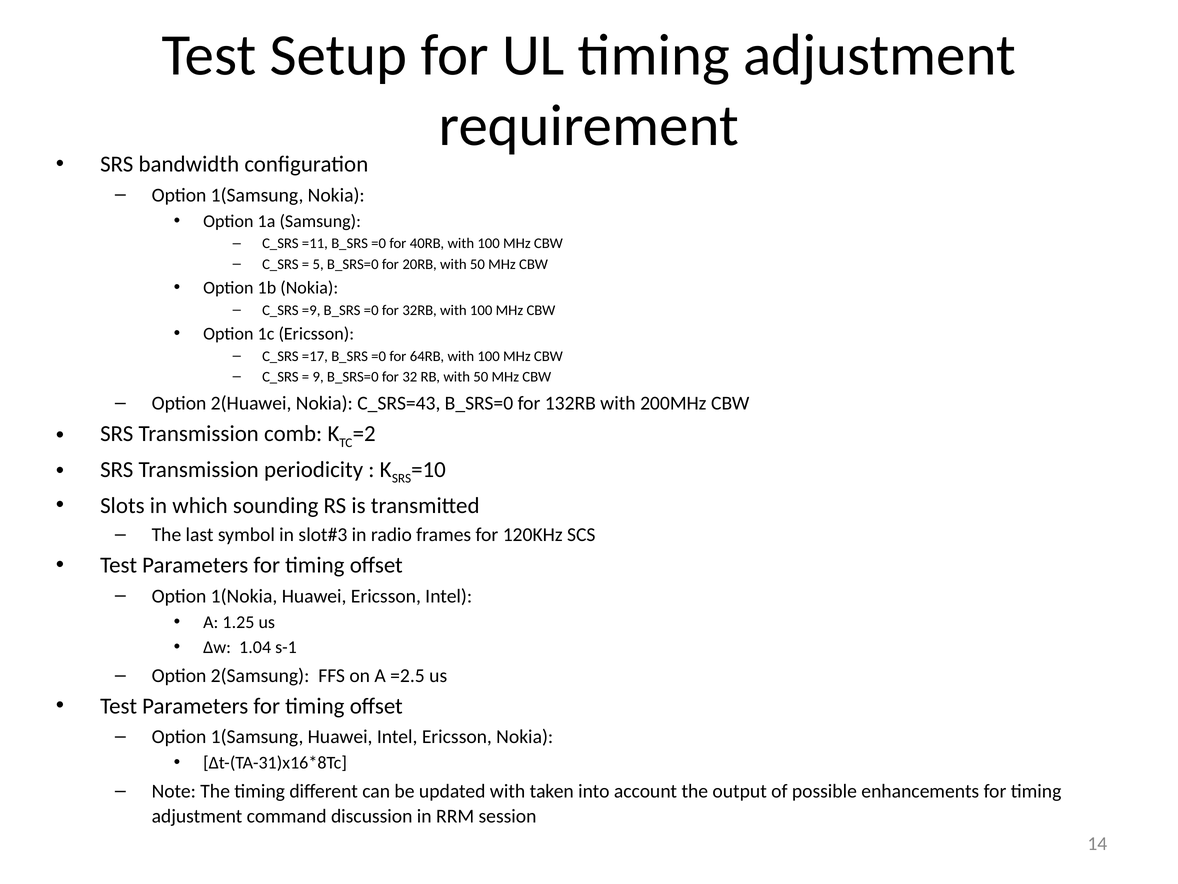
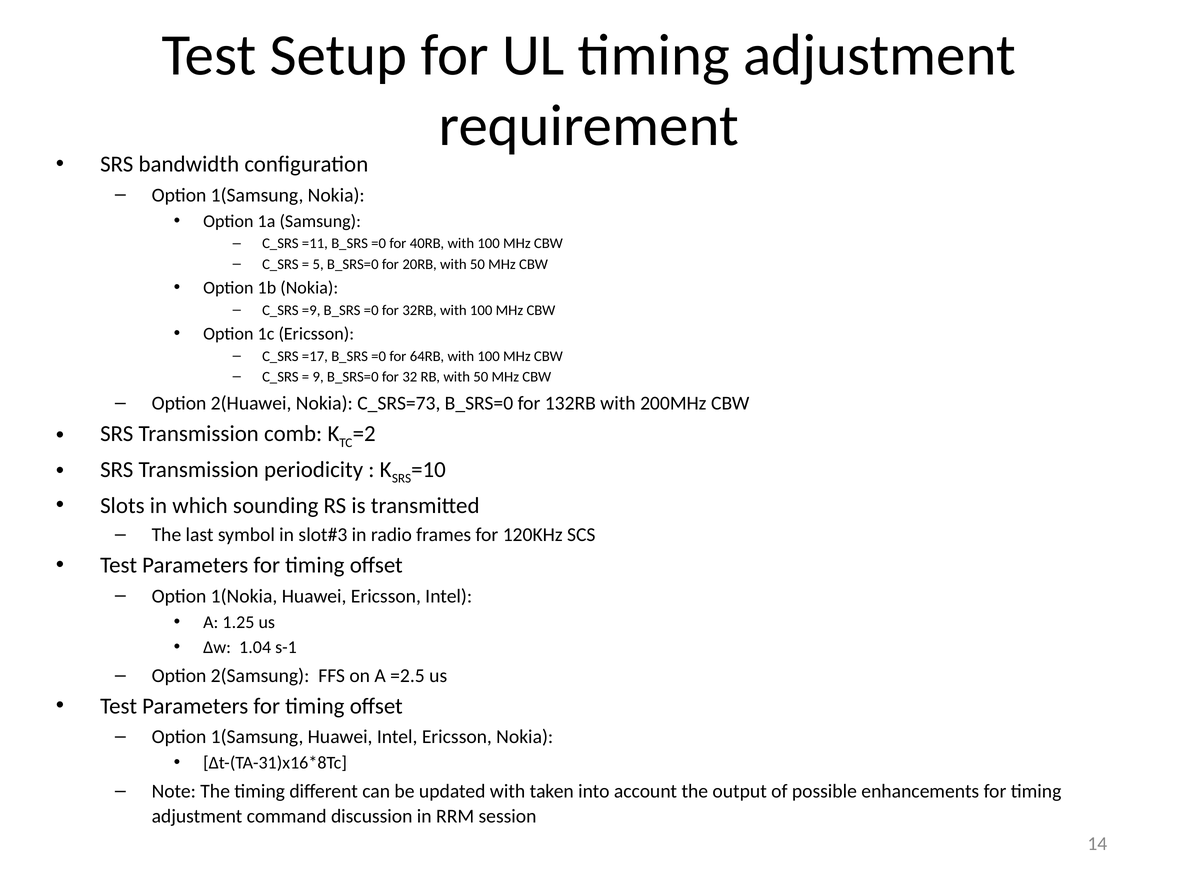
C_SRS=43: C_SRS=43 -> C_SRS=73 (399, 403)
